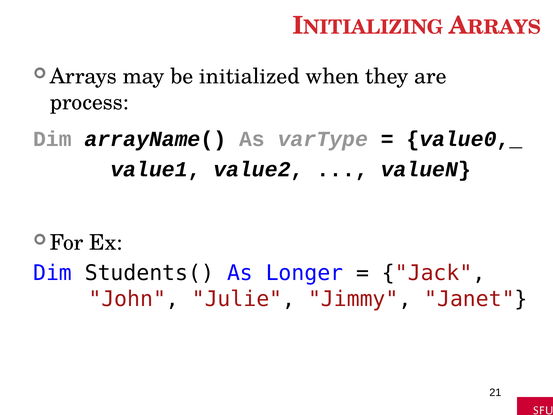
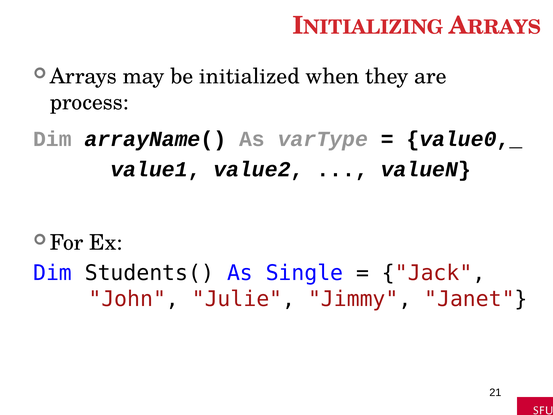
Longer: Longer -> Single (304, 273)
